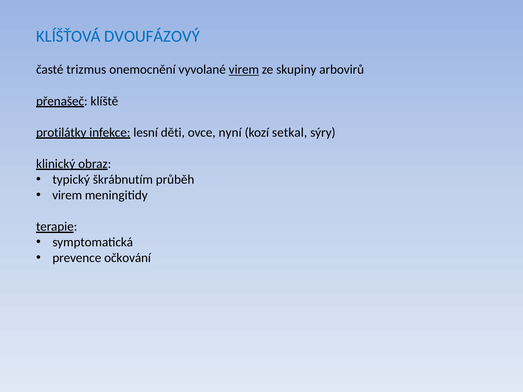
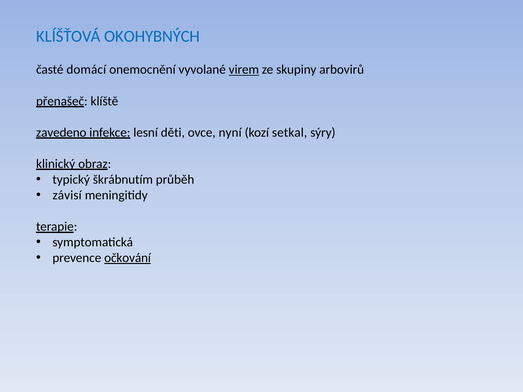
DVOUFÁZOVÝ: DVOUFÁZOVÝ -> OKOHYBNÝCH (152, 36)
trizmus: trizmus -> domácí (86, 70)
protilátky: protilátky -> zavedeno (61, 132)
virem: virem -> závisí (67, 195)
očkování underline: none -> present (128, 258)
